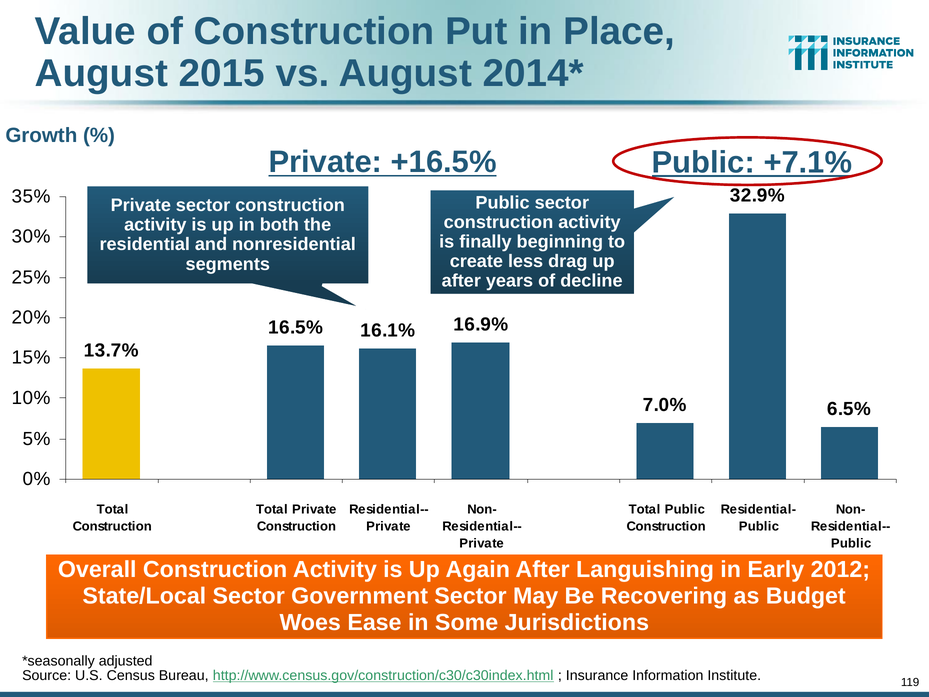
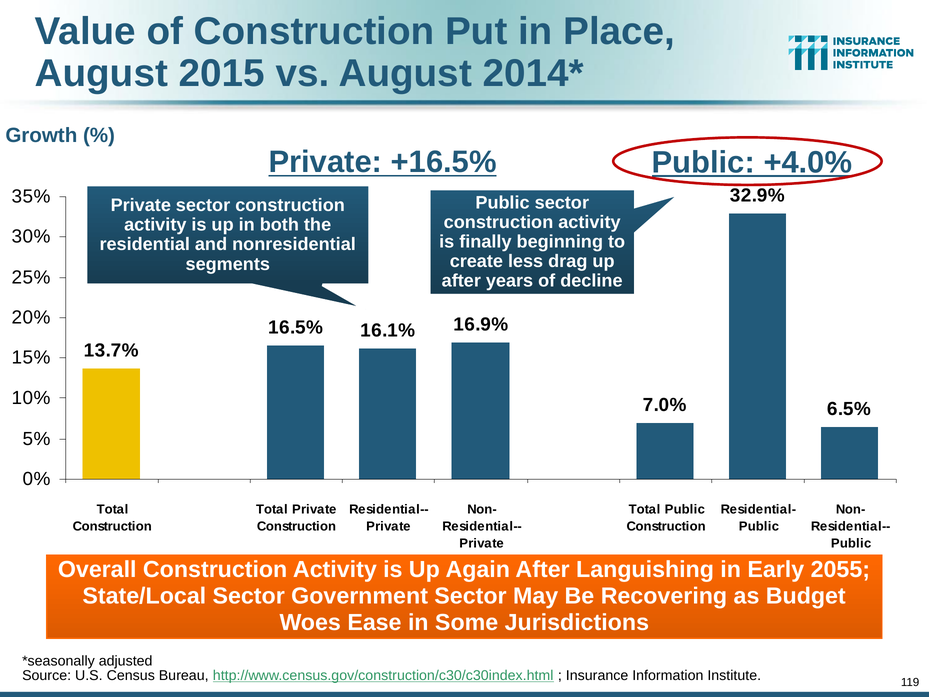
+7.1%: +7.1% -> +4.0% (808, 162)
2012: 2012 -> 2055 (840, 569)
